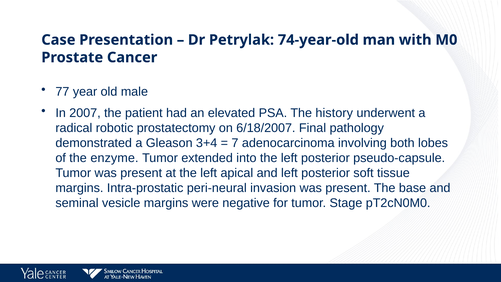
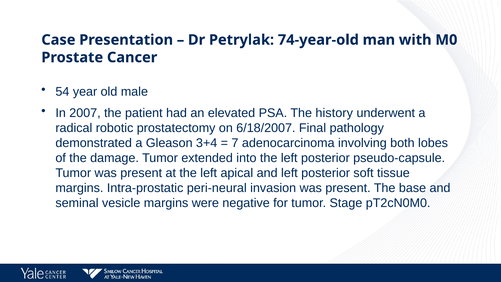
77: 77 -> 54 (62, 92)
enzyme: enzyme -> damage (115, 158)
